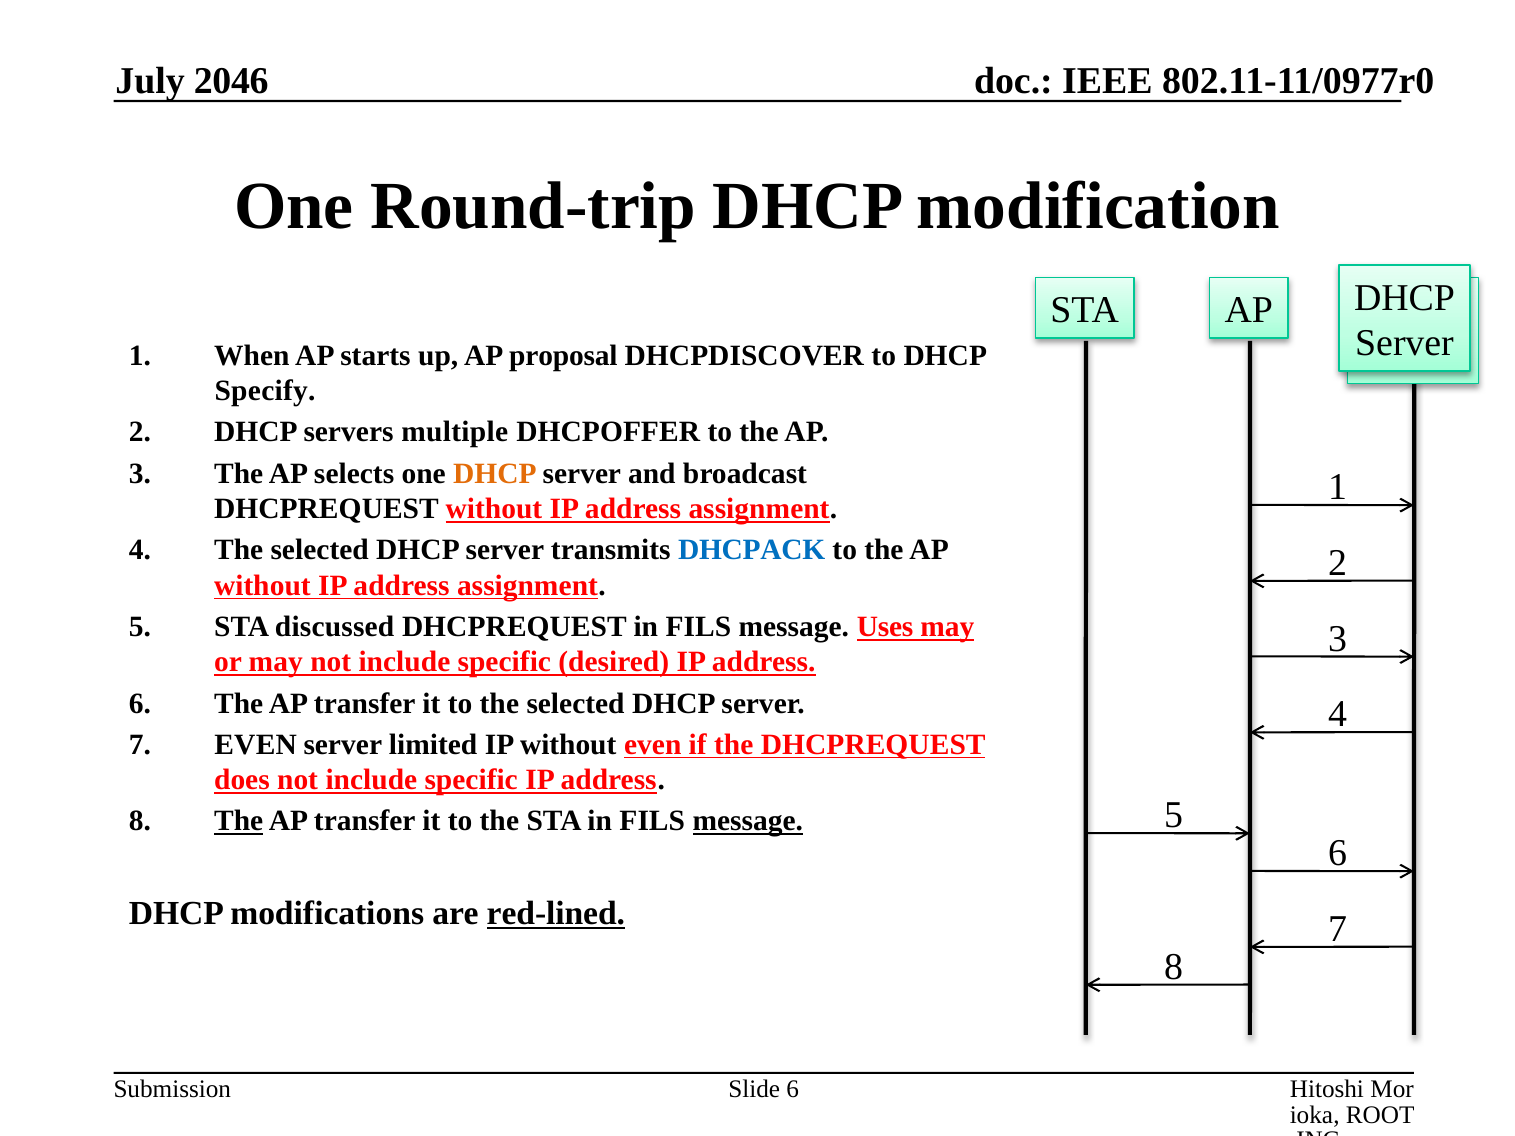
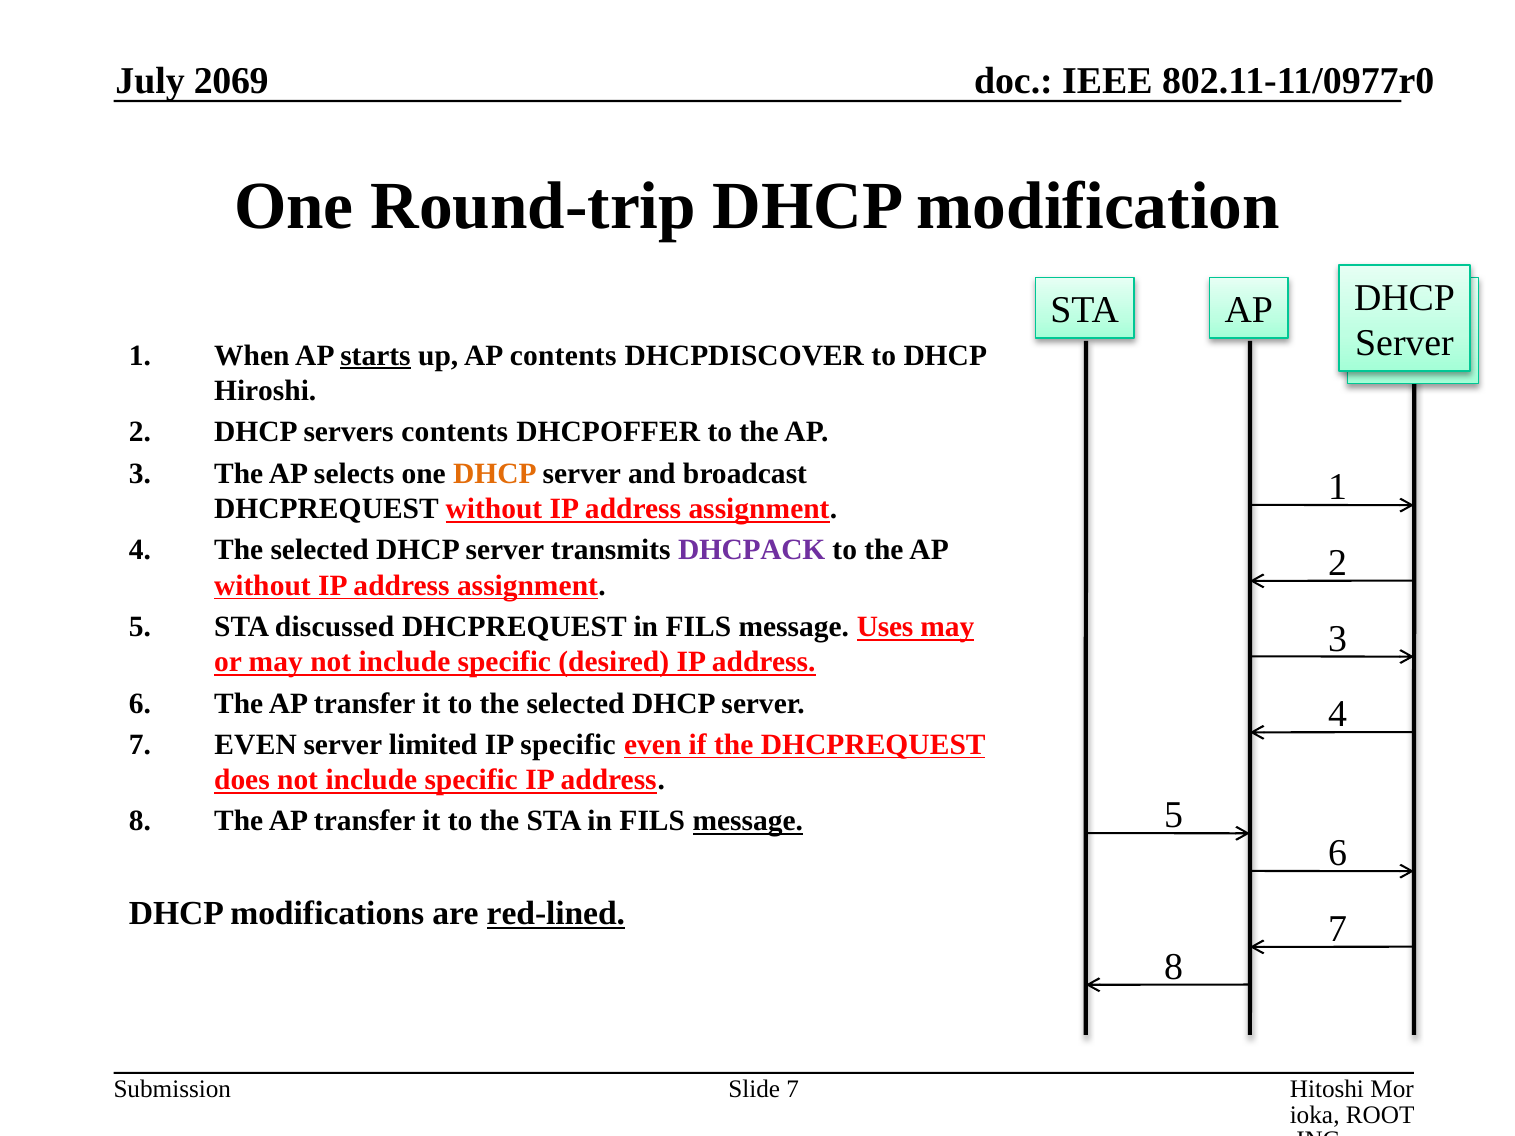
2046: 2046 -> 2069 (231, 81)
starts underline: none -> present (375, 356)
AP proposal: proposal -> contents (563, 356)
Specify: Specify -> Hiroshi (265, 391)
servers multiple: multiple -> contents (455, 432)
DHCPACK colour: blue -> purple (752, 550)
IP without: without -> specific (568, 745)
The underline: present -> none (239, 821)
Slide 6: 6 -> 7 (793, 1090)
